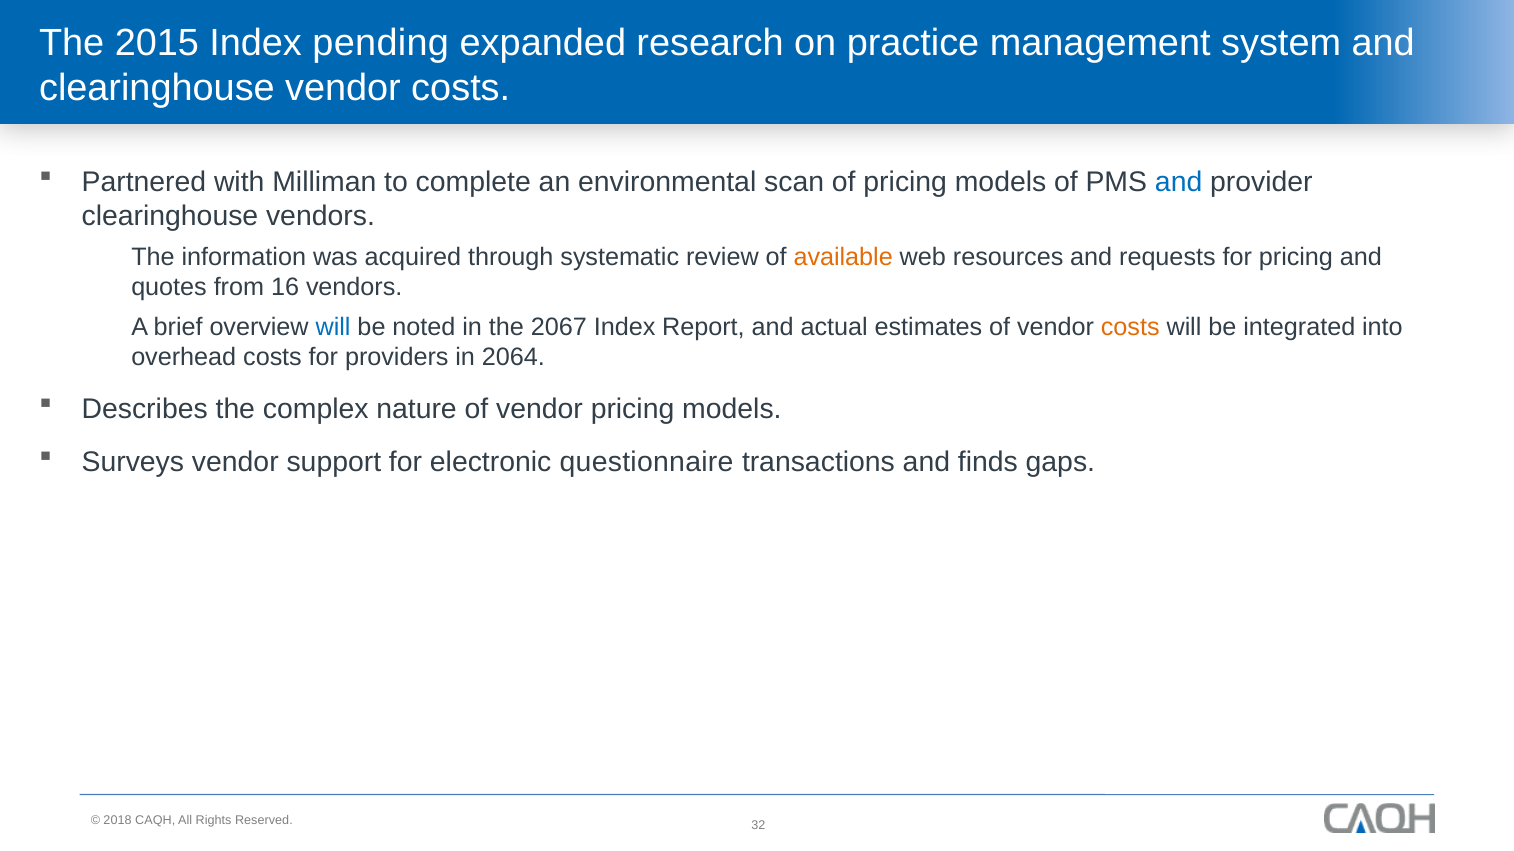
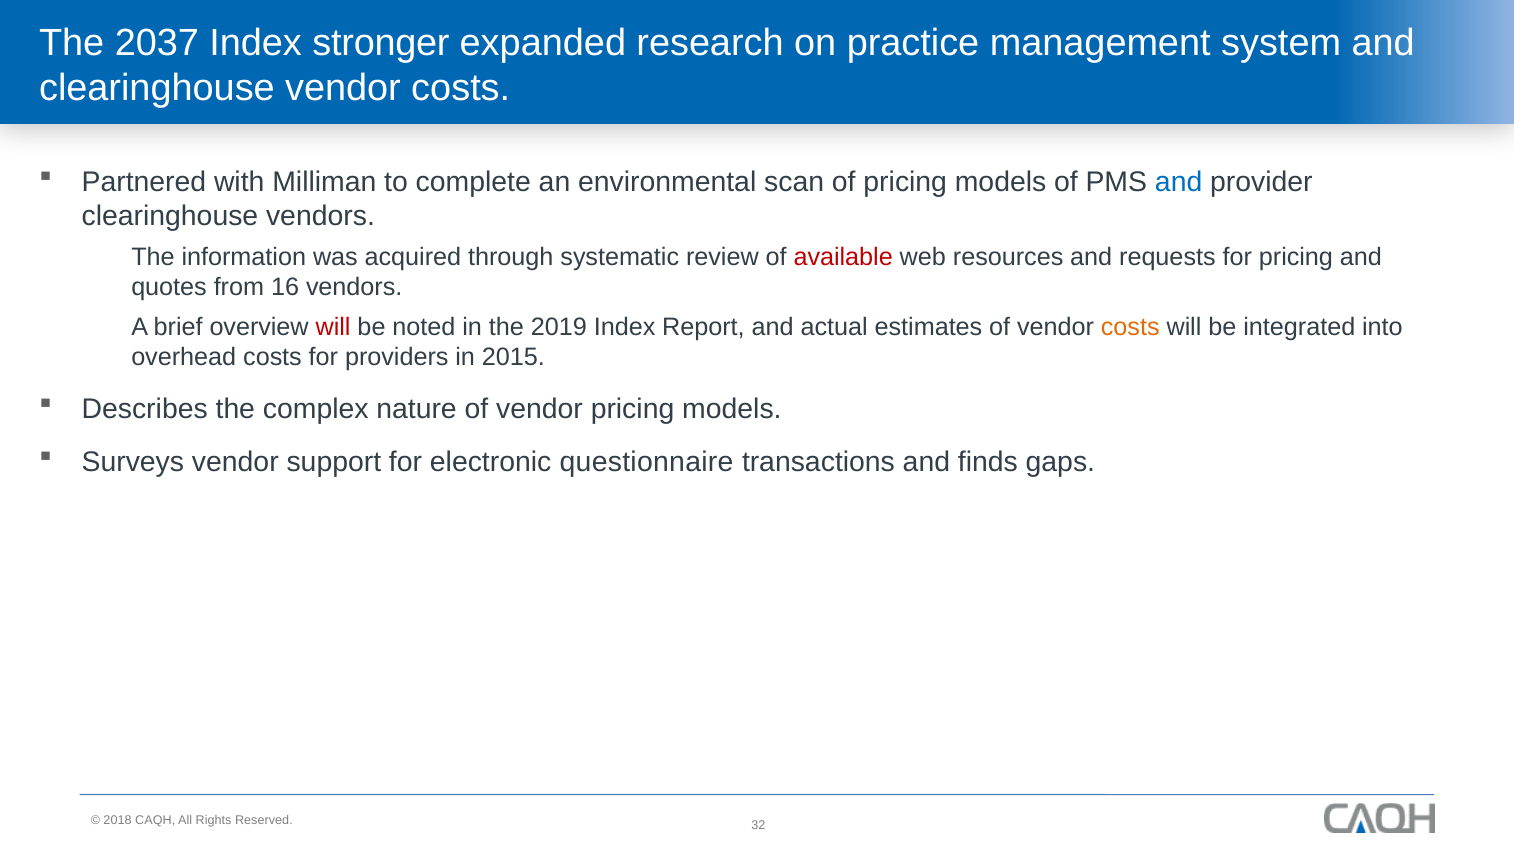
2015: 2015 -> 2037 (157, 43)
pending: pending -> stronger (381, 43)
available colour: orange -> red (843, 258)
will colour: blue -> red (333, 328)
2067: 2067 -> 2019 (559, 328)
2064: 2064 -> 2015 (513, 358)
